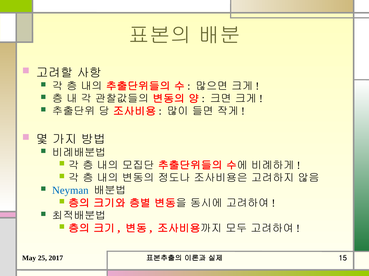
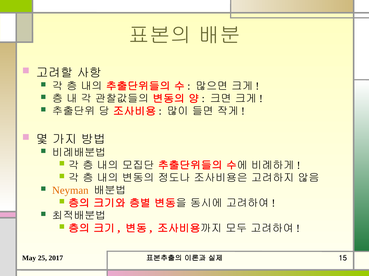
Neyman colour: blue -> orange (70, 191)
